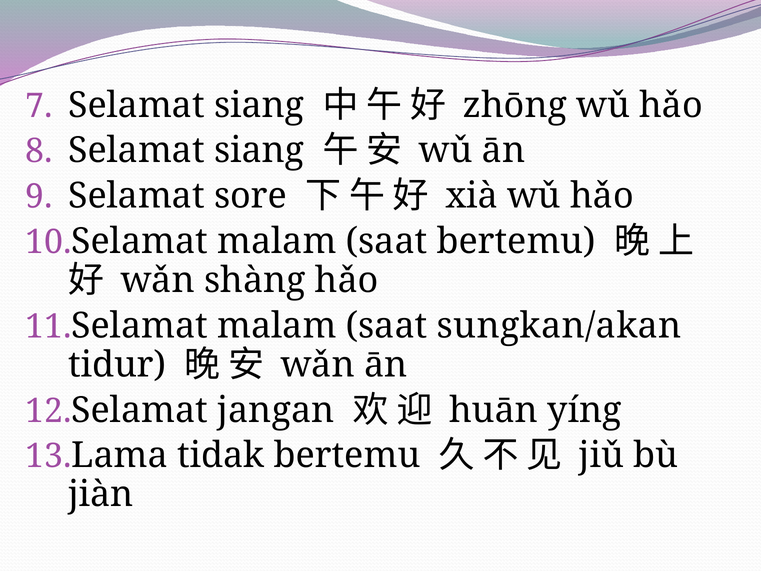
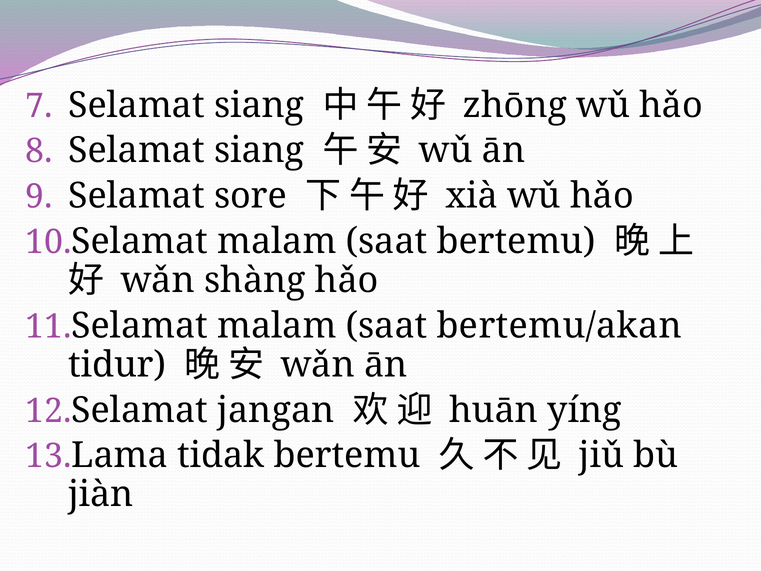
sungkan/akan: sungkan/akan -> bertemu/akan (559, 326)
